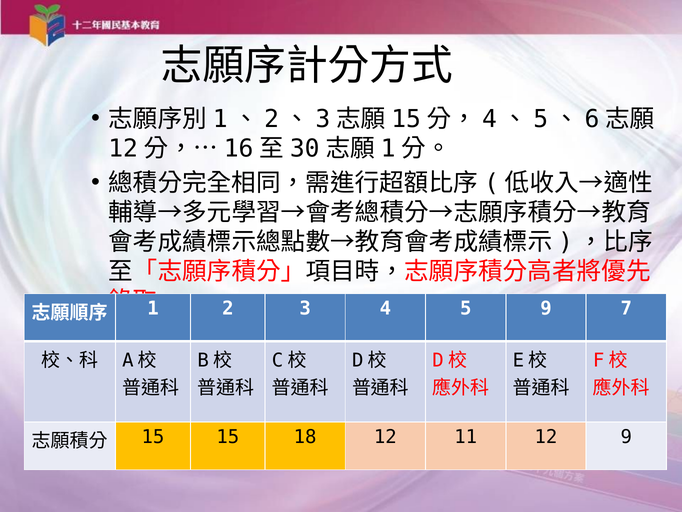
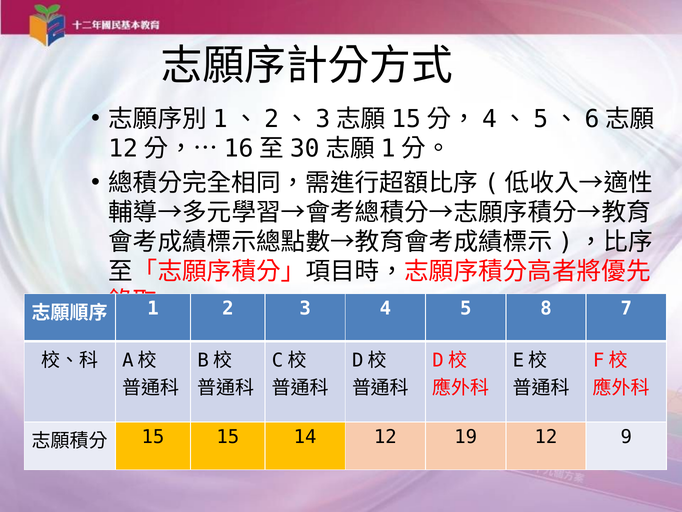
5 9: 9 -> 8 (546, 308)
18: 18 -> 14 (305, 436)
11: 11 -> 19 (466, 436)
